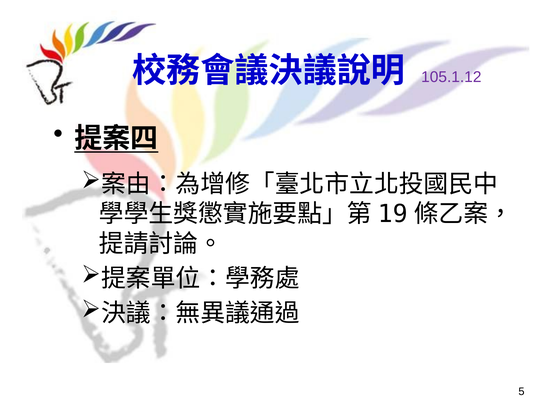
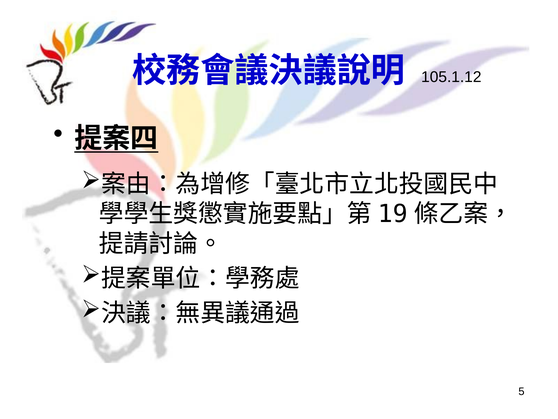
105.1.12 colour: purple -> black (451, 77)
